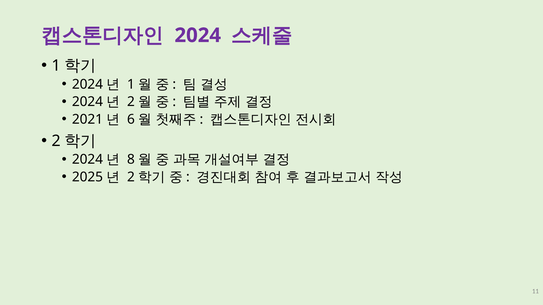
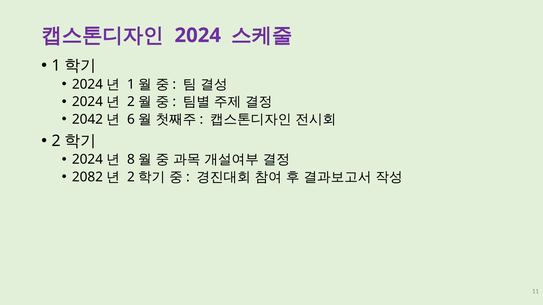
2021: 2021 -> 2042 (87, 119)
2025: 2025 -> 2082 (87, 177)
